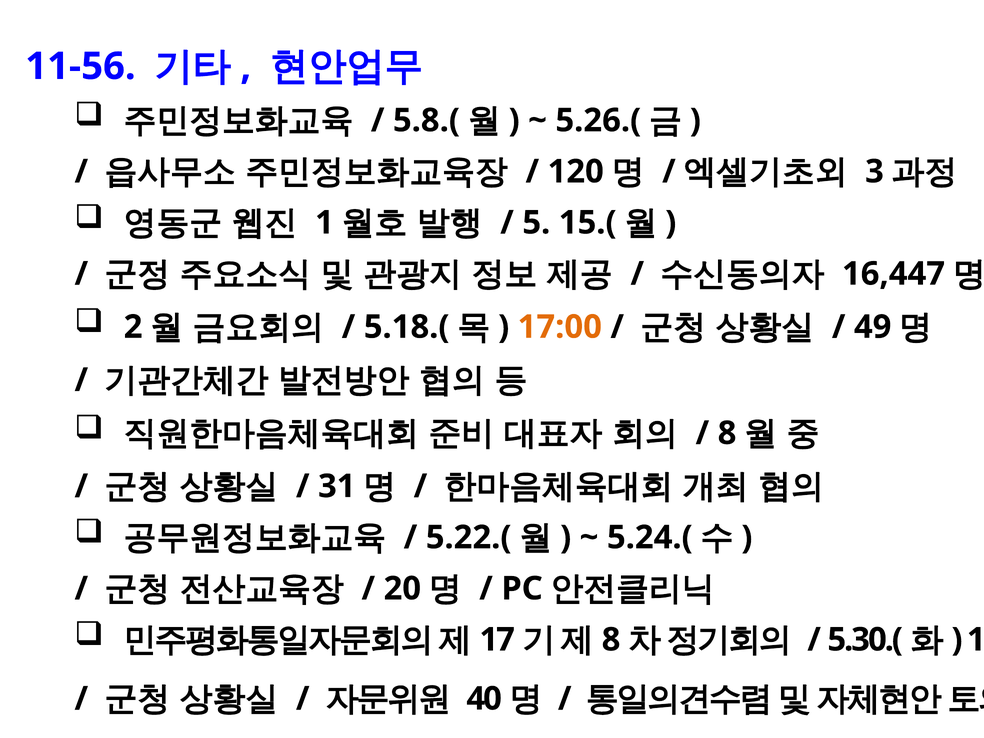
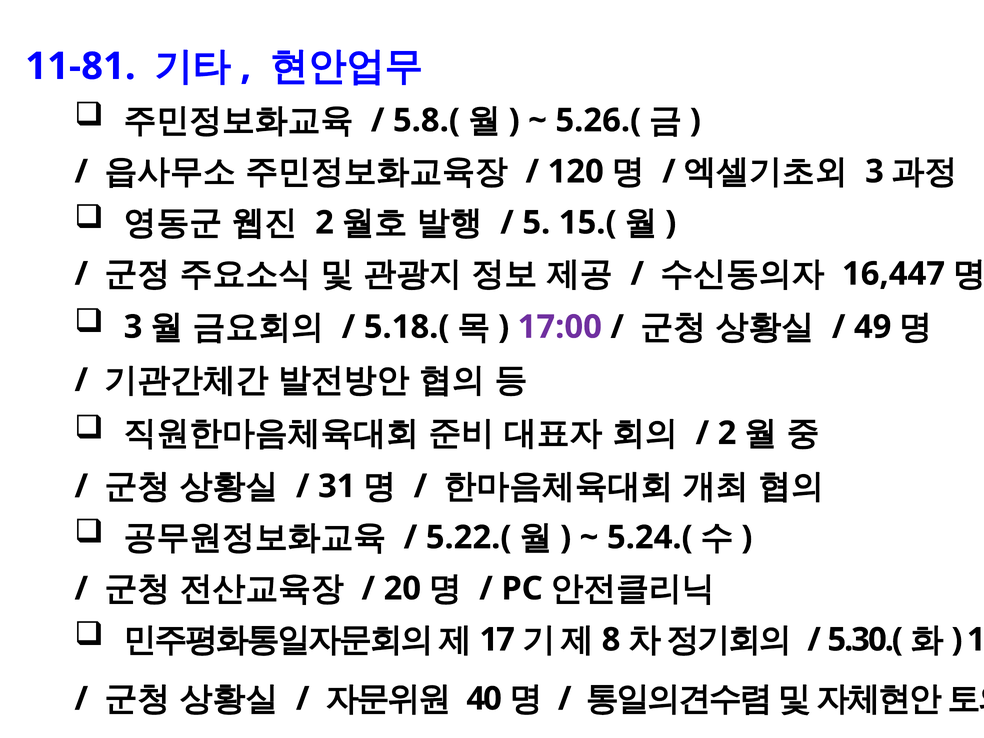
11-56: 11-56 -> 11-81 (80, 66)
1: 1 -> 2 (324, 223)
2: 2 -> 3 (133, 327)
17:00 colour: orange -> purple (560, 327)
8: 8 -> 2 (727, 433)
